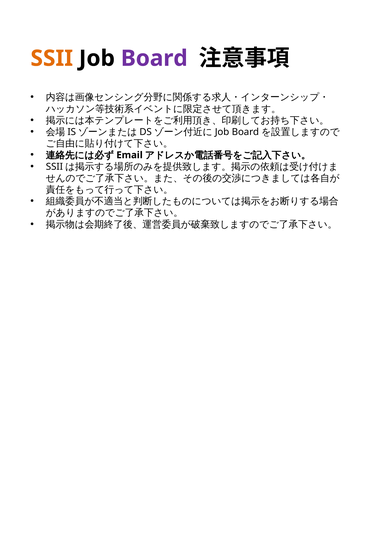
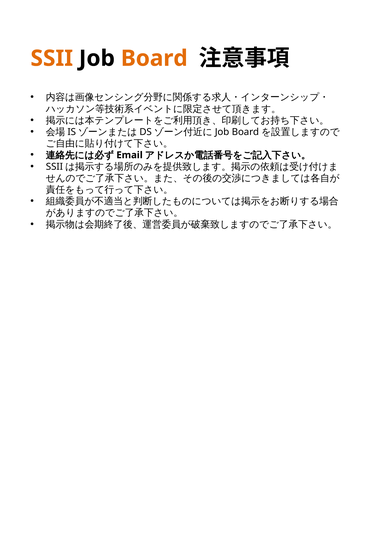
Board colour: purple -> orange (154, 58)
